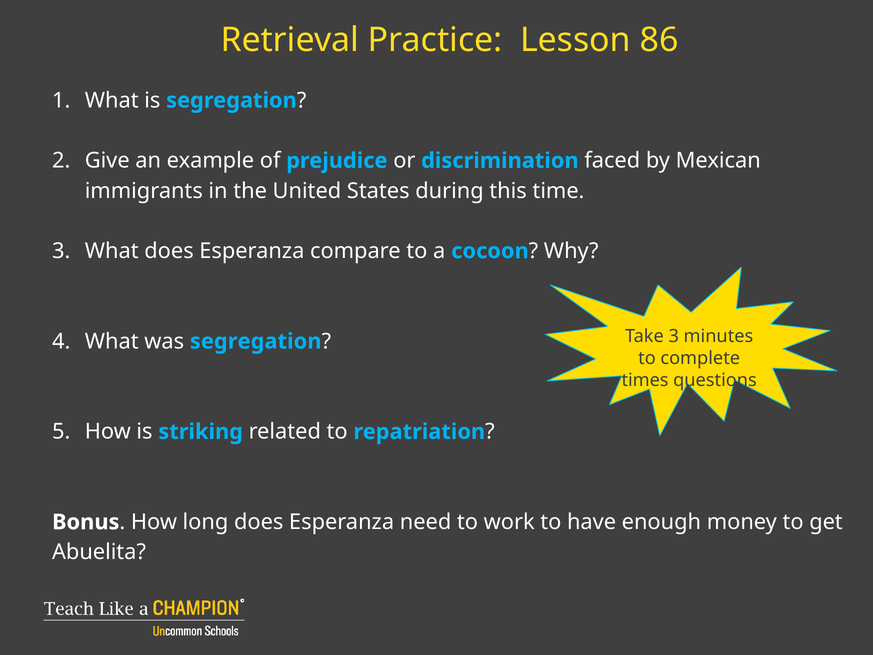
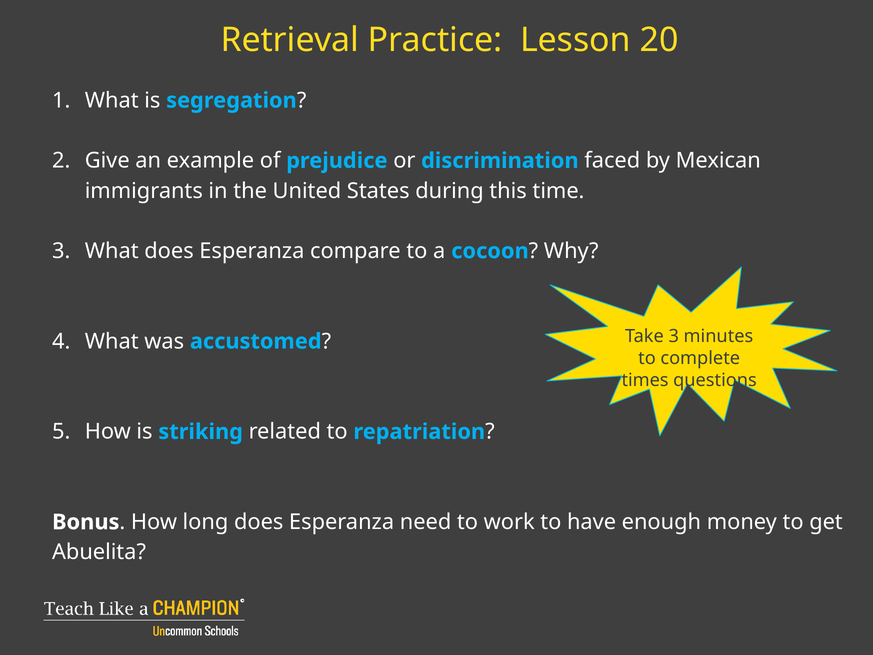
86: 86 -> 20 (659, 40)
was segregation: segregation -> accustomed (256, 341)
